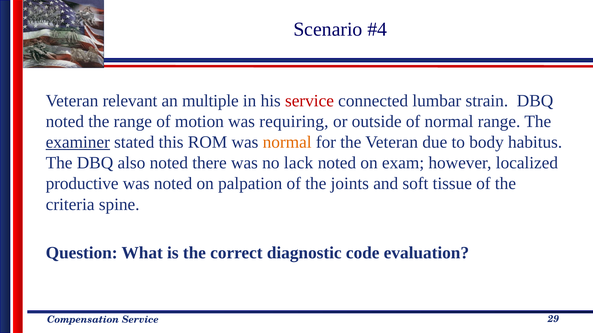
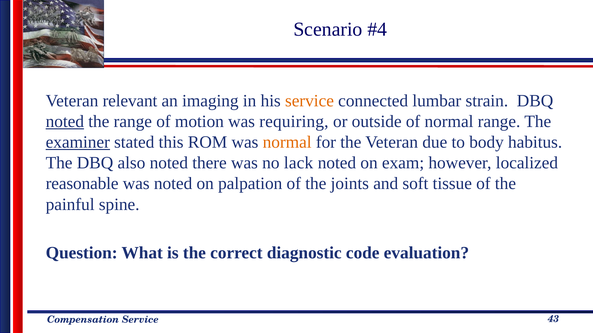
multiple: multiple -> imaging (210, 101)
service colour: red -> orange (309, 101)
noted underline: none -> present (65, 122)
productive: productive -> reasonable (82, 184)
criteria: criteria -> painful (70, 205)
29: 29 -> 43 (553, 319)
